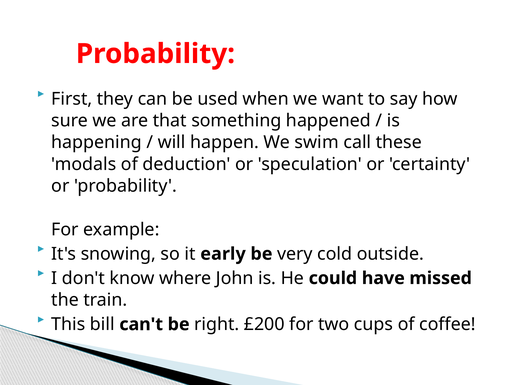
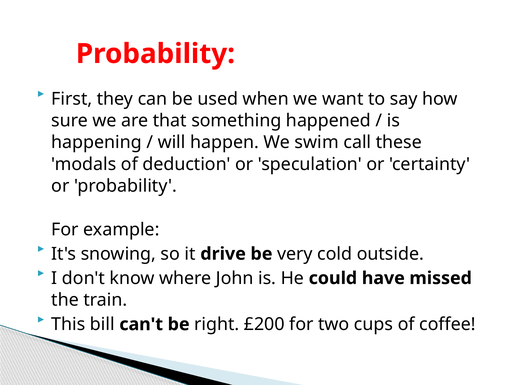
early: early -> drive (223, 254)
